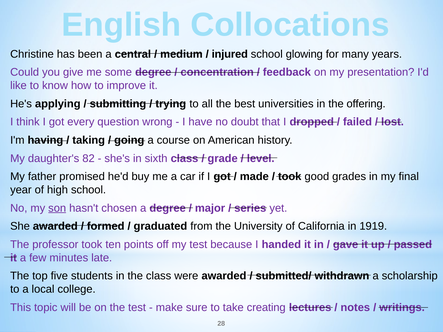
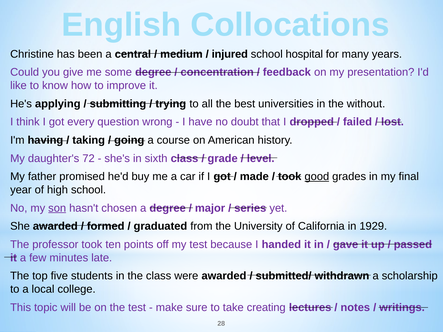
glowing: glowing -> hospital (304, 54)
offering: offering -> without (366, 104)
82: 82 -> 72 (89, 158)
good underline: none -> present (317, 177)
1919: 1919 -> 1929 (373, 226)
